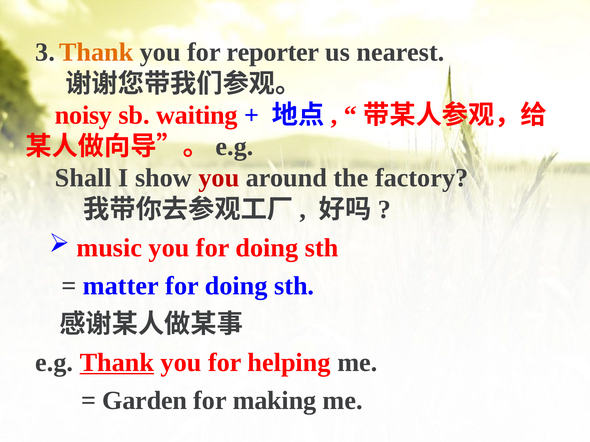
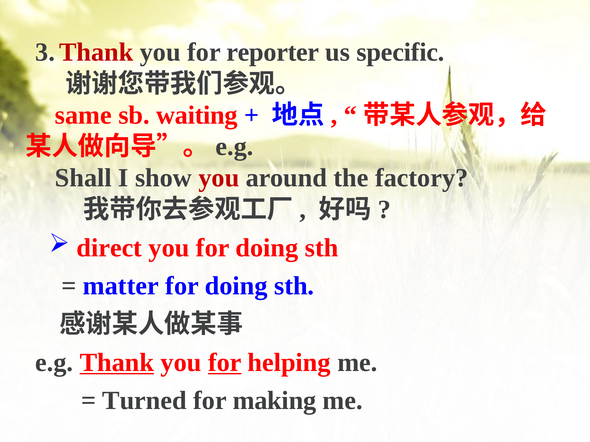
Thank colour: orange -> red (96, 52)
nearest: nearest -> specific (401, 52)
noisy: noisy -> same (83, 115)
music: music -> direct (109, 248)
for underline: none -> present (225, 363)
Garden: Garden -> Turned (145, 401)
